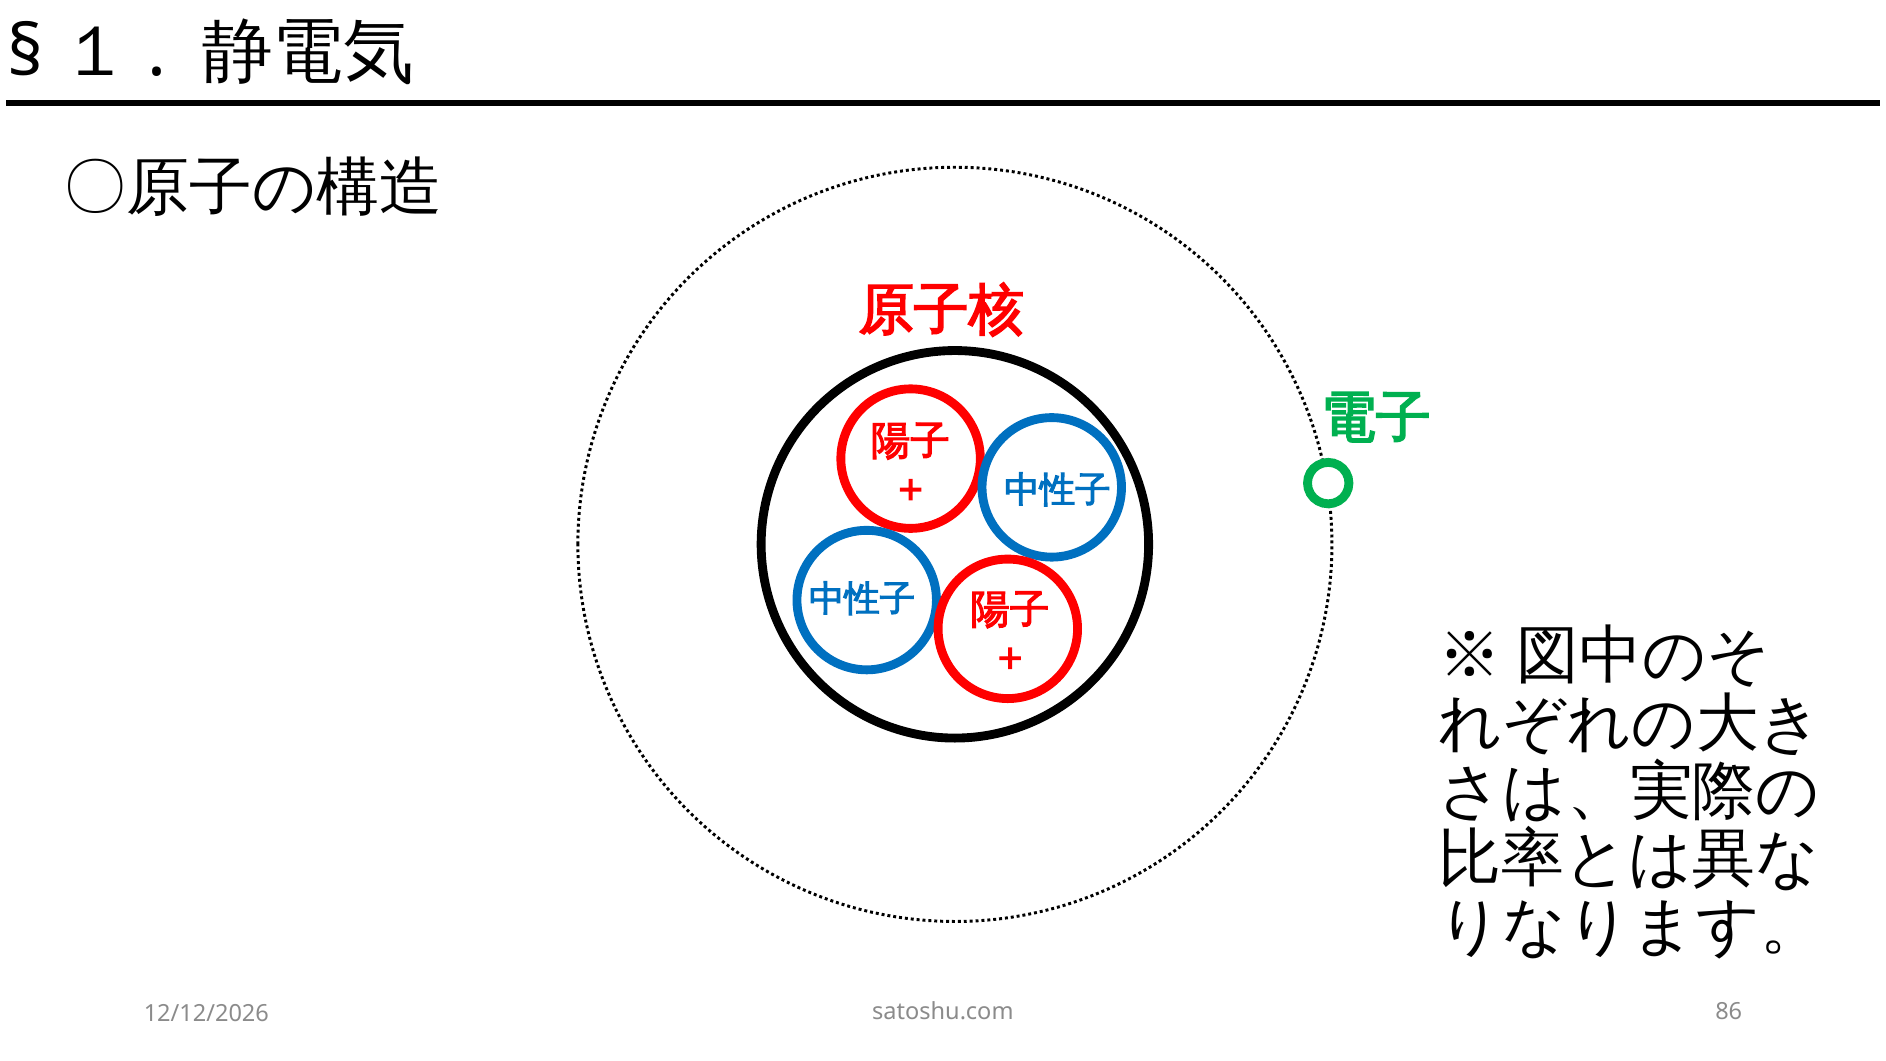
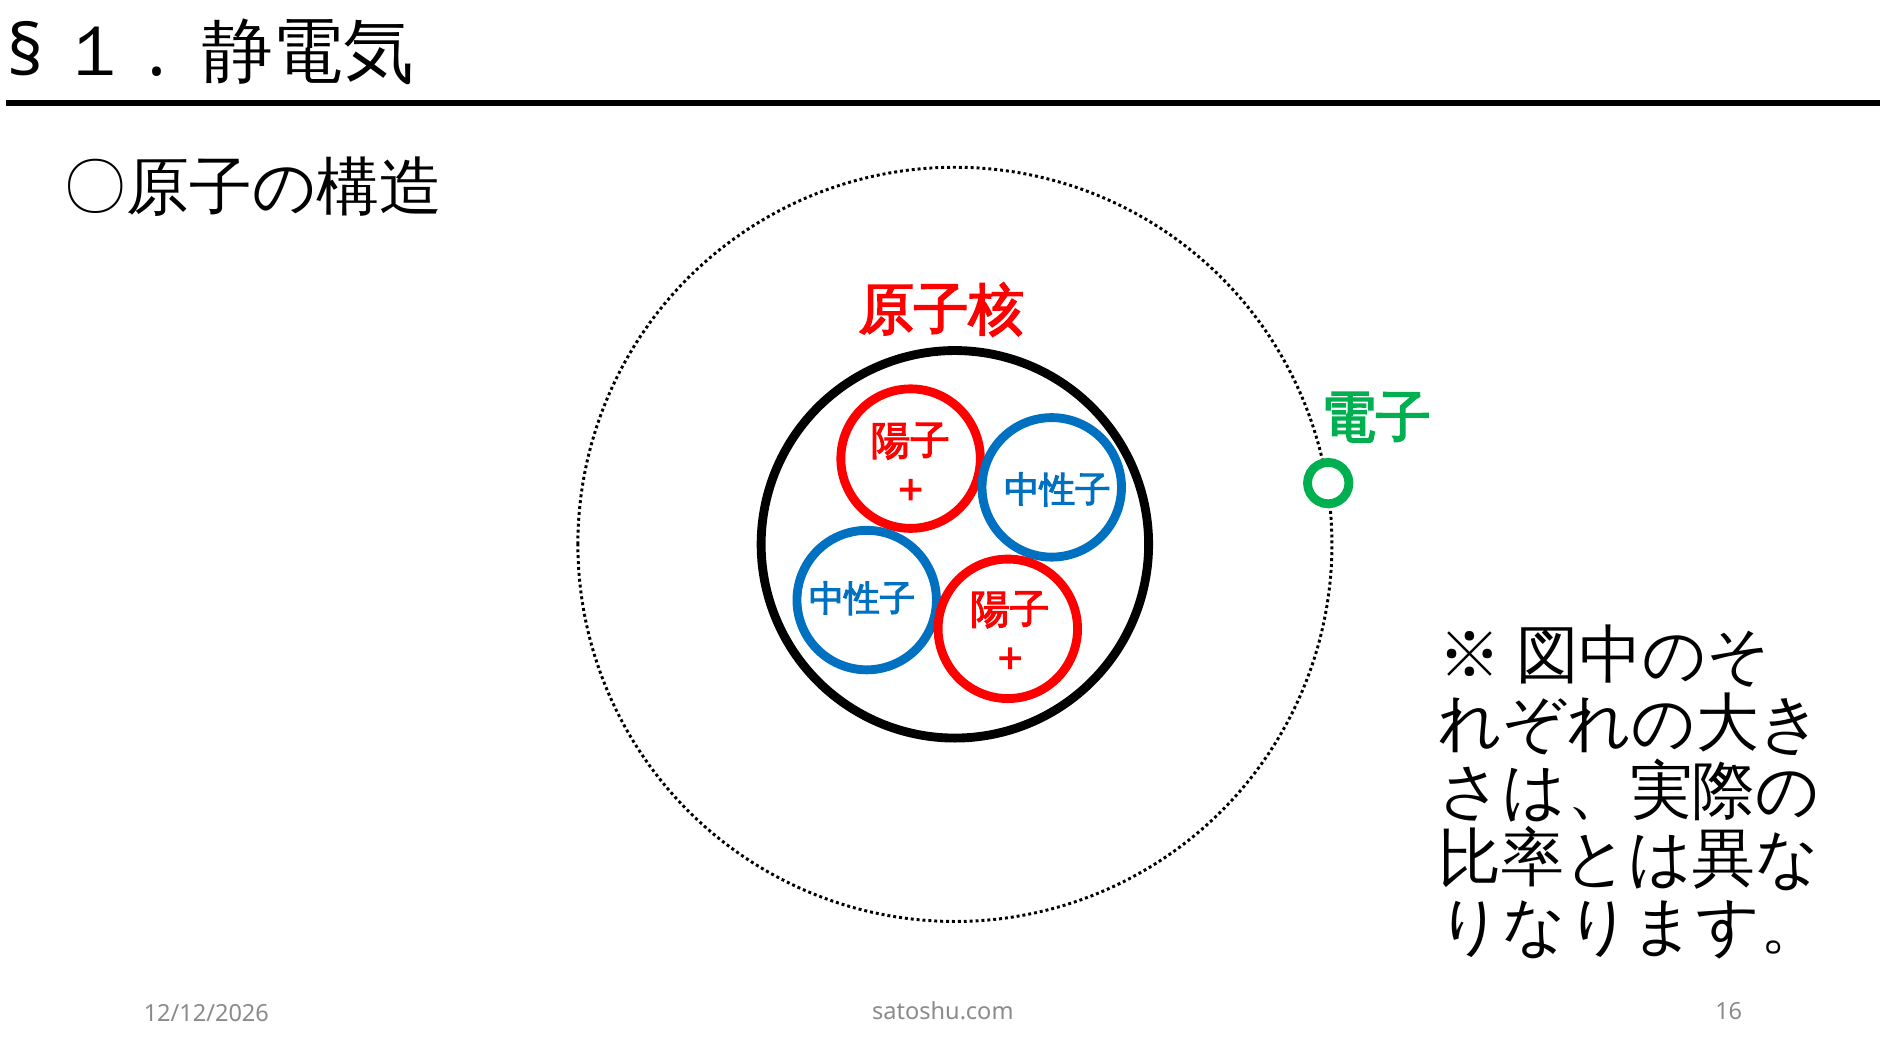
86: 86 -> 16 (1729, 1011)
